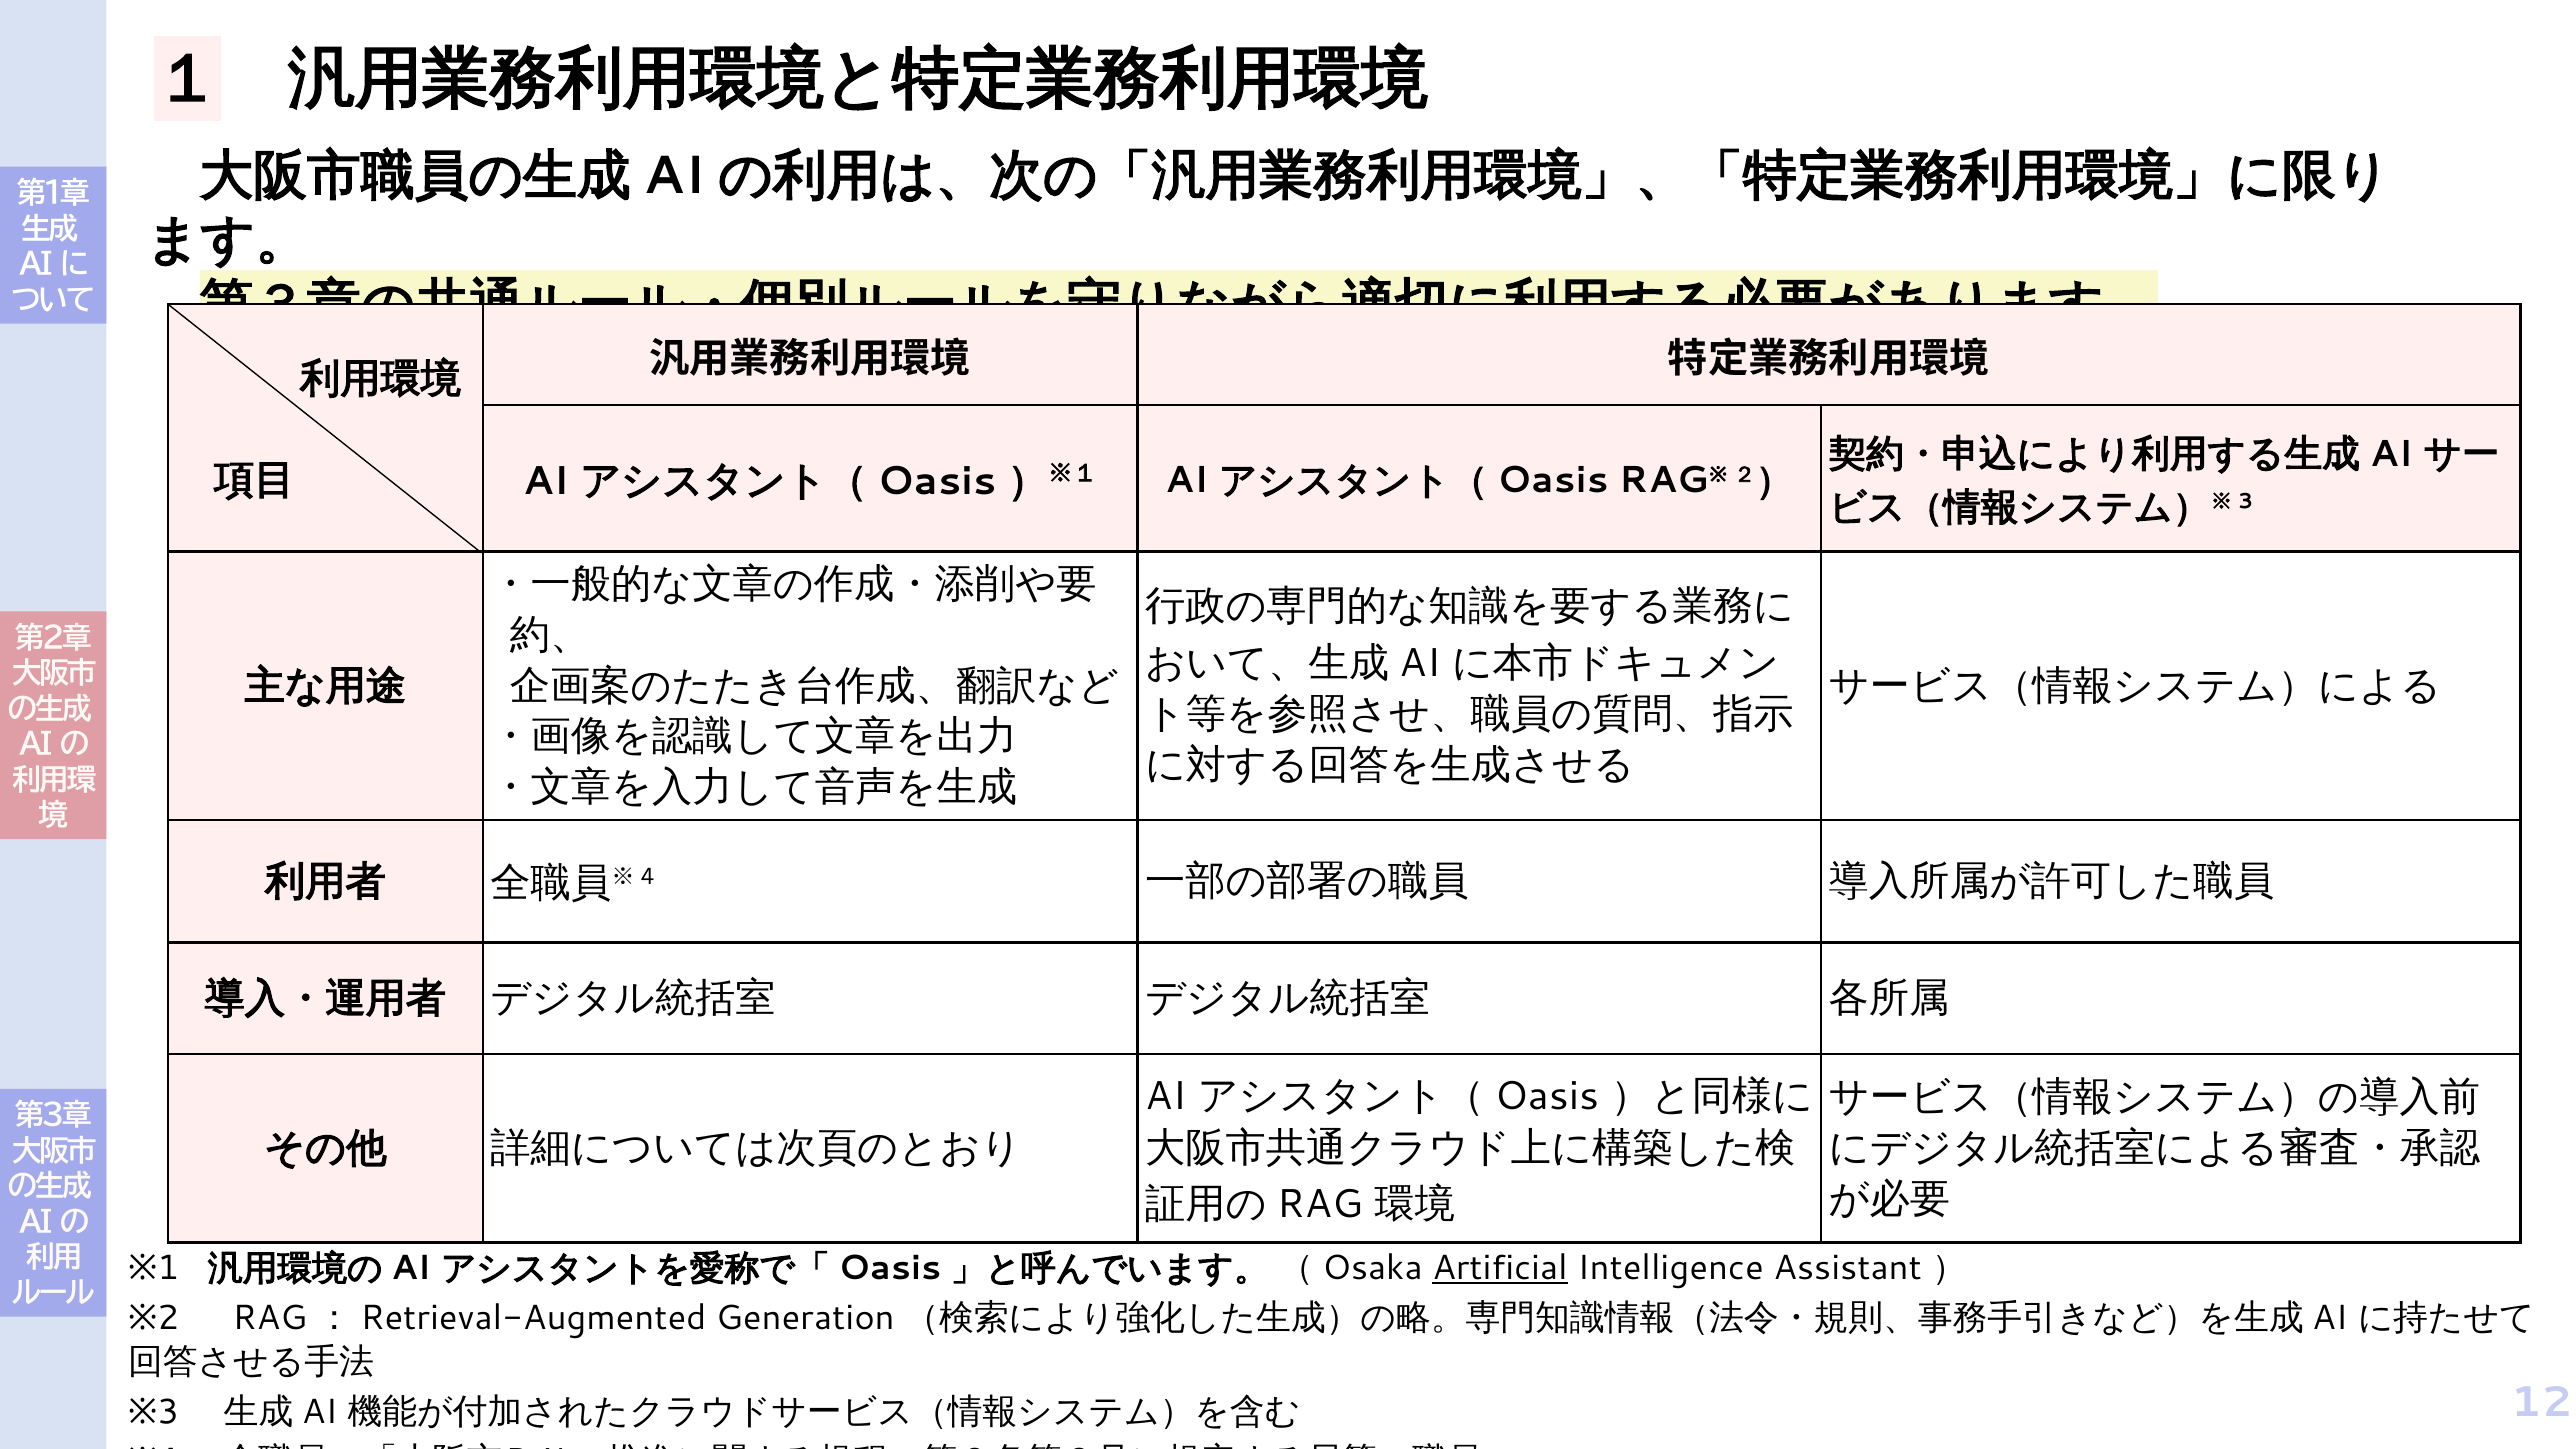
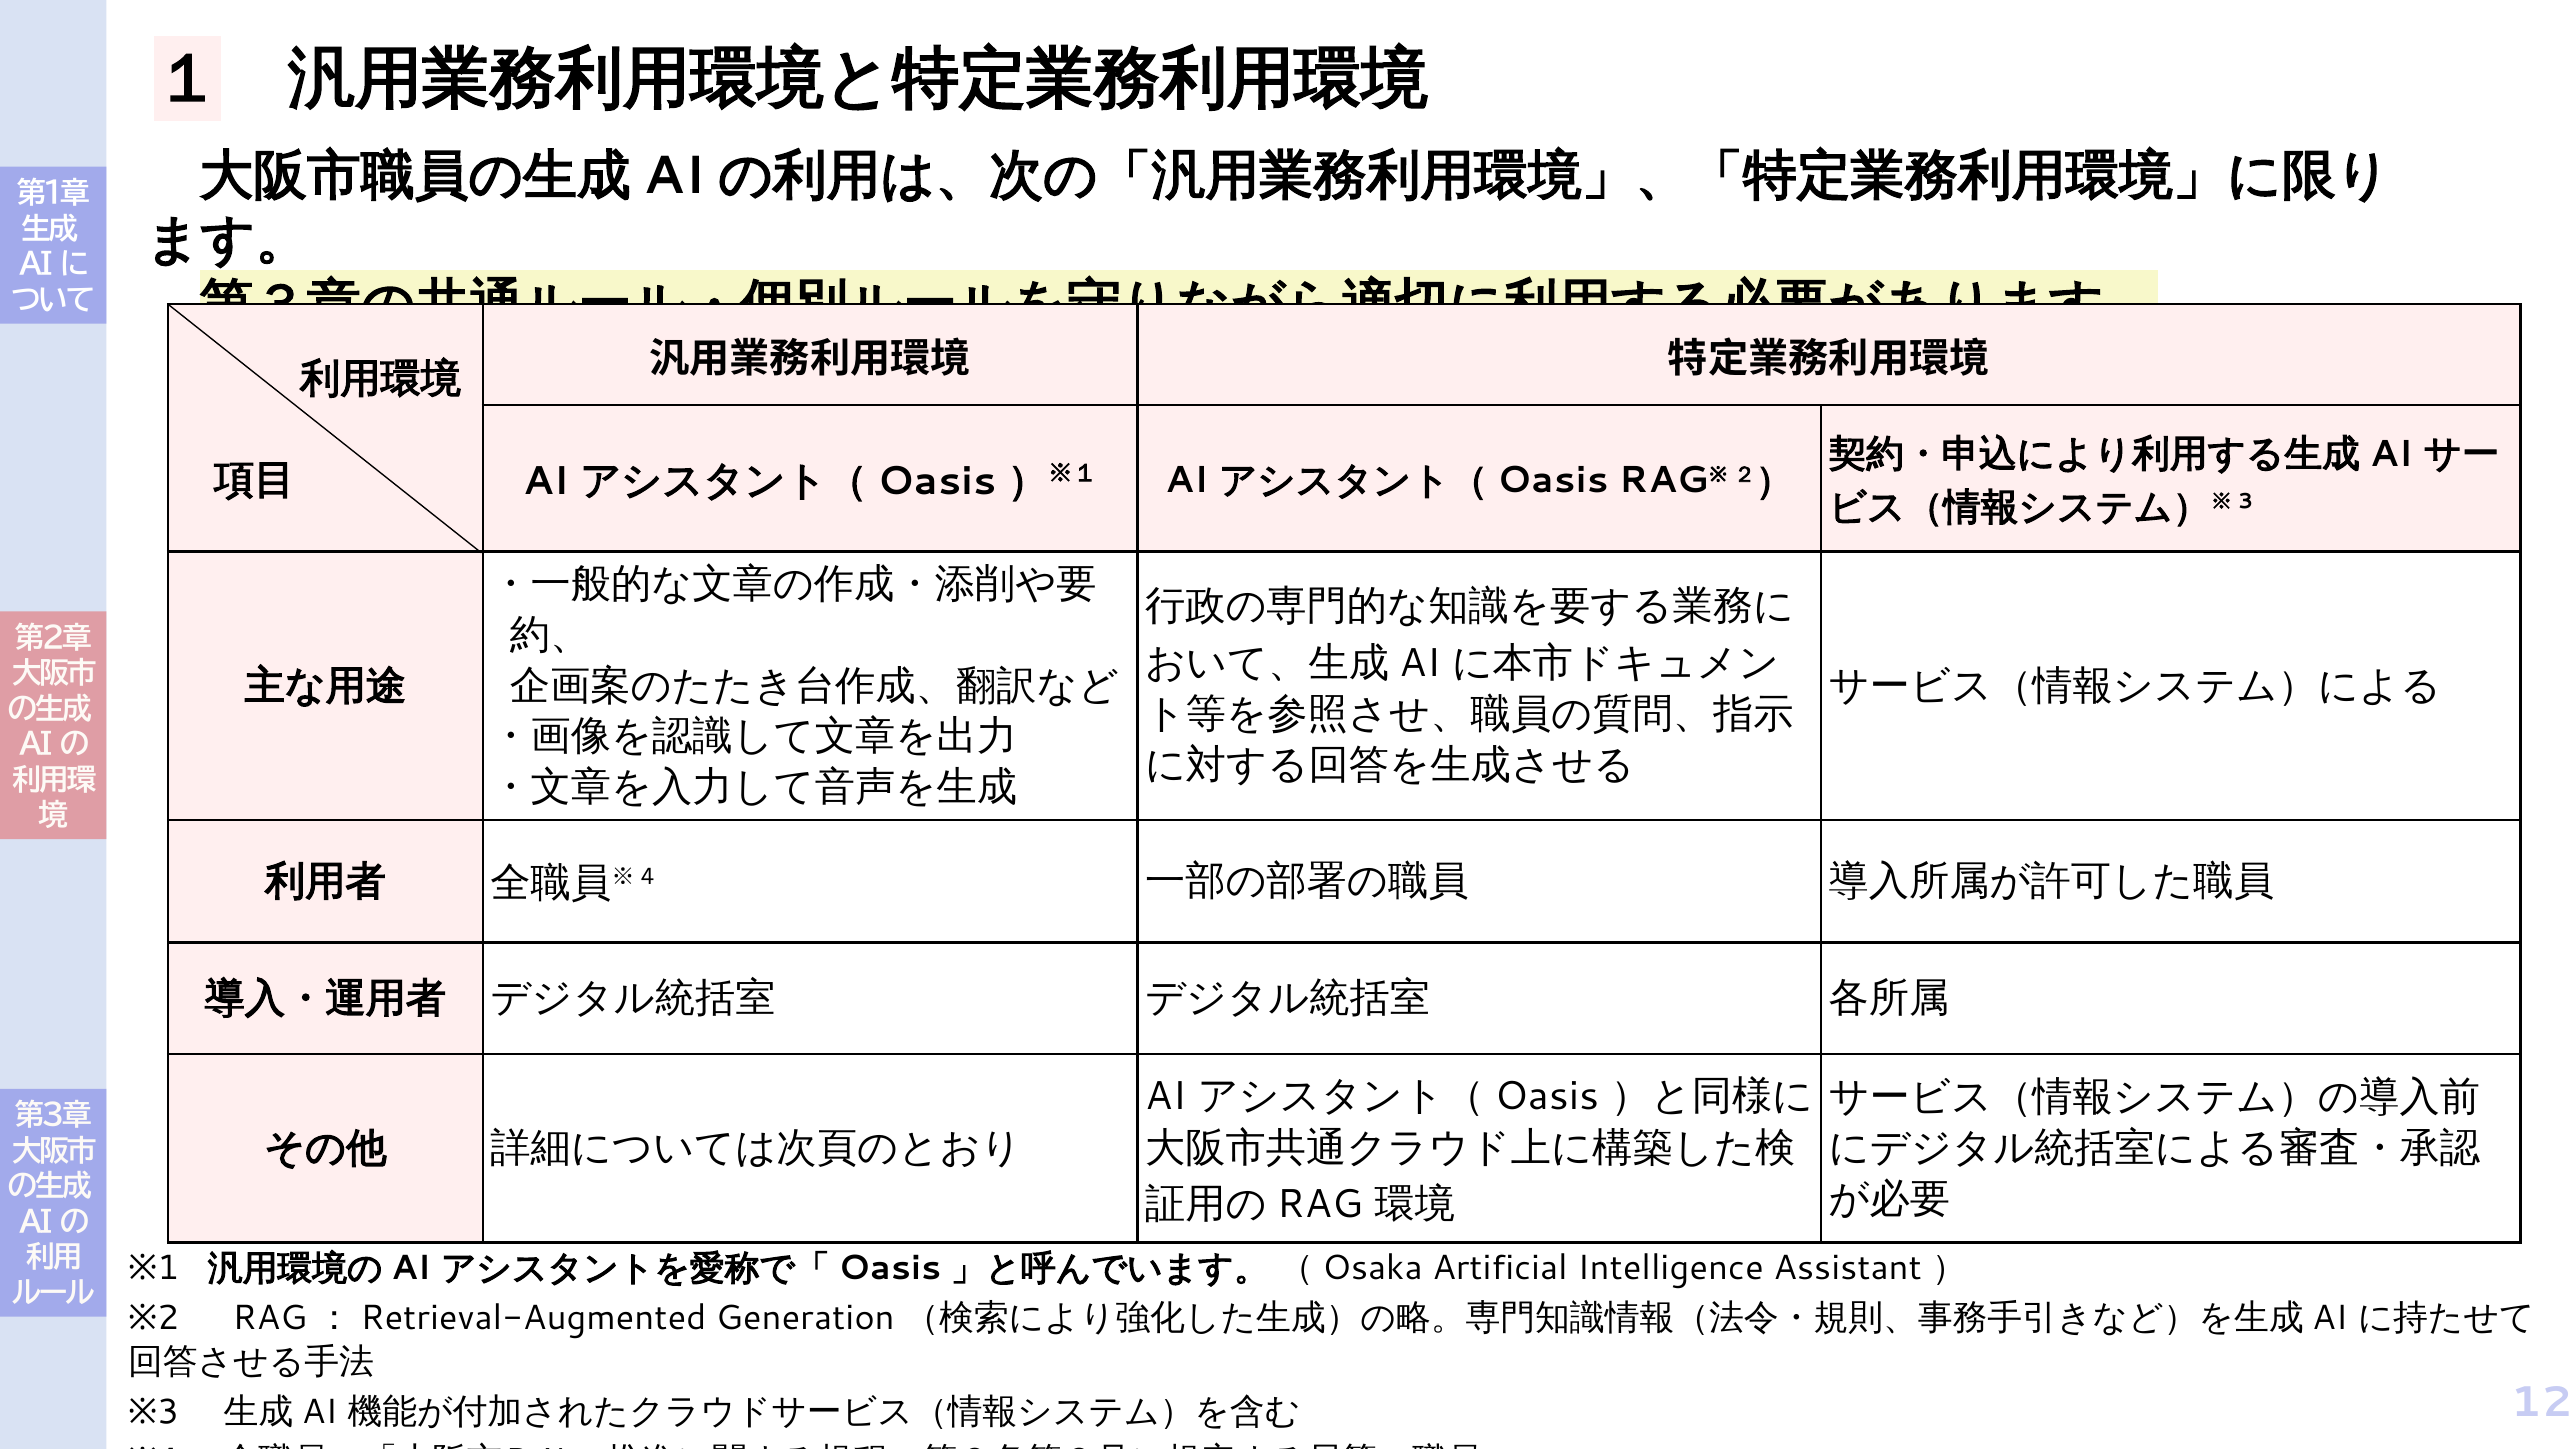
Artificial underline: present -> none (1500, 1268)
